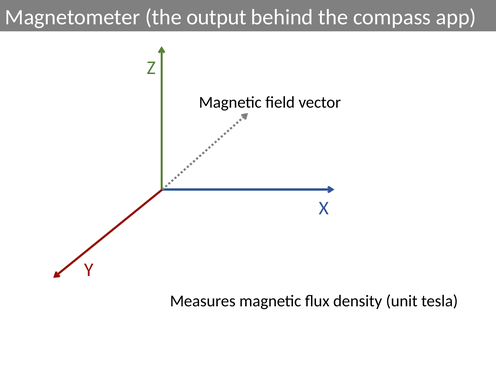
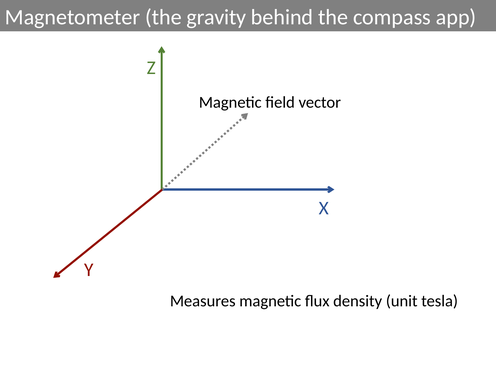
output: output -> gravity (216, 17)
